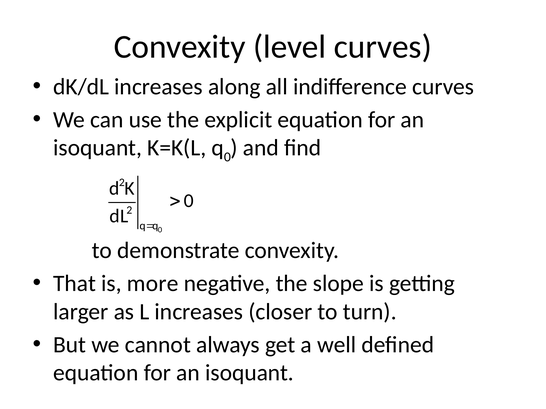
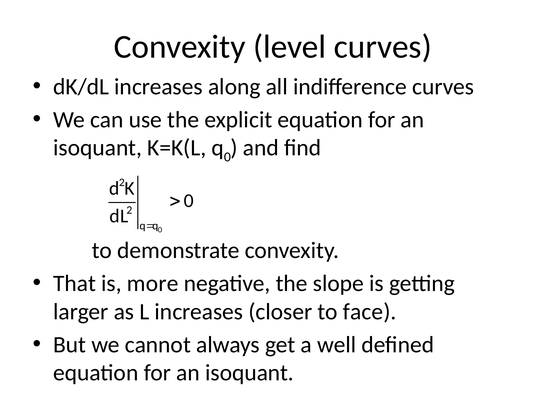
turn: turn -> face (370, 312)
